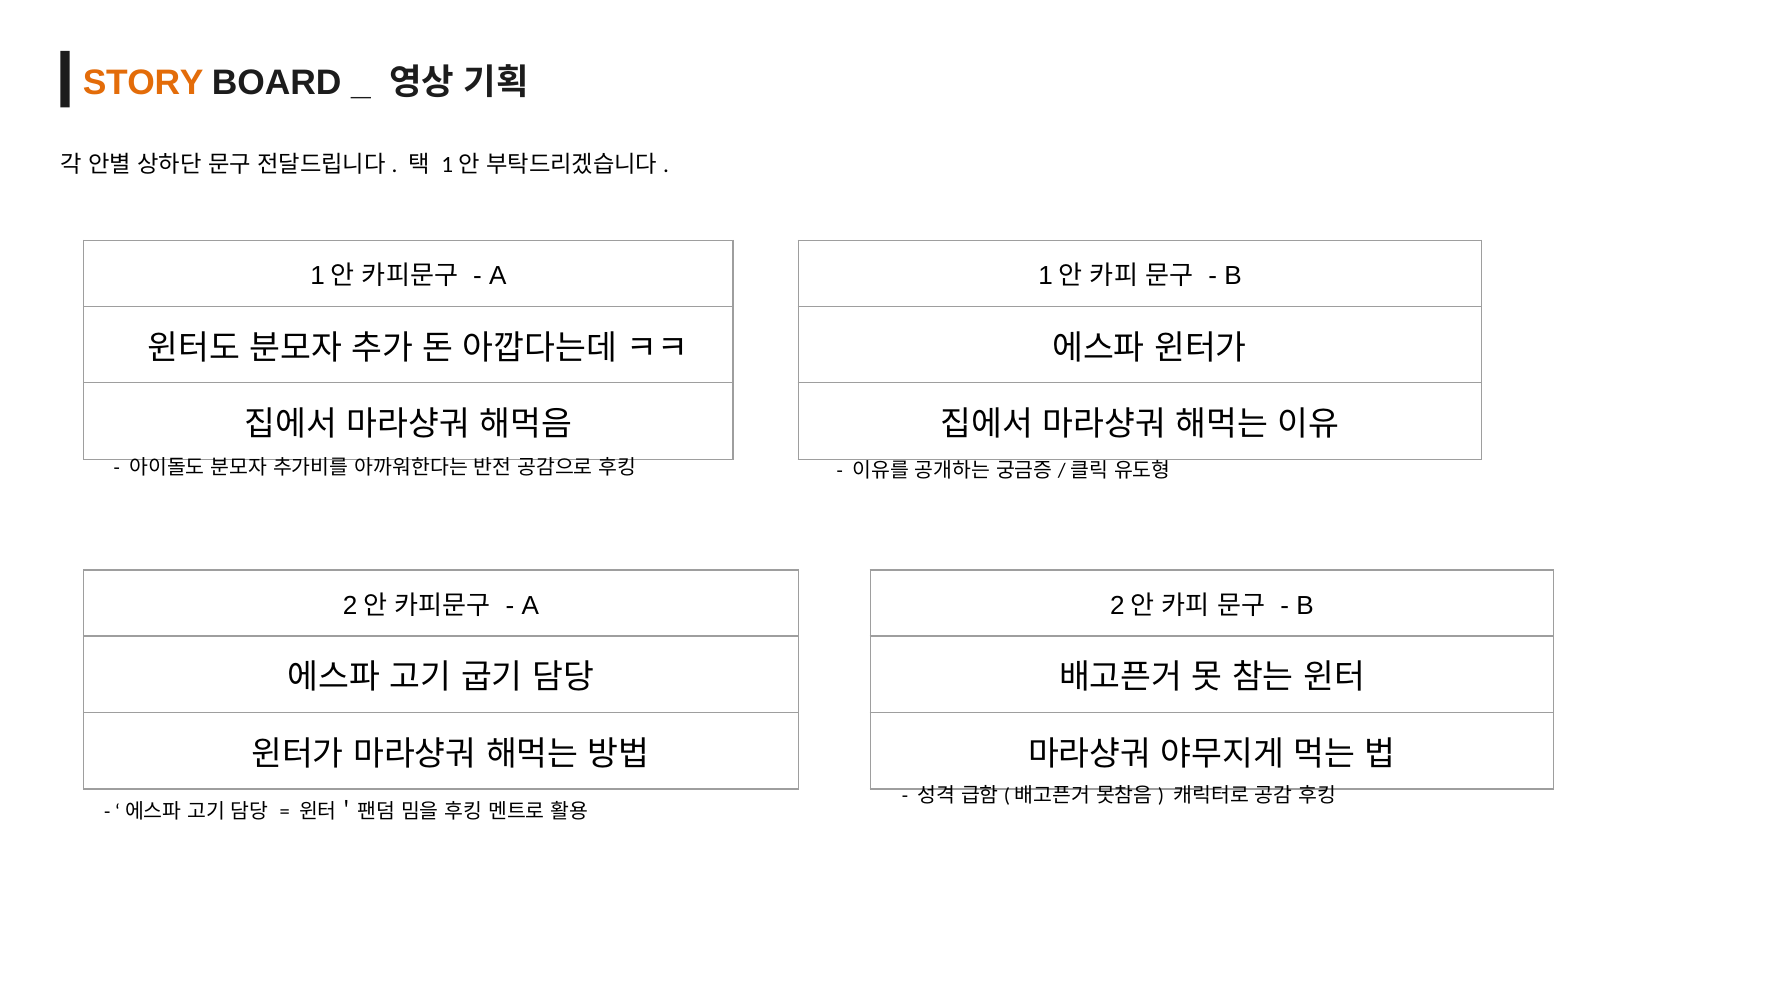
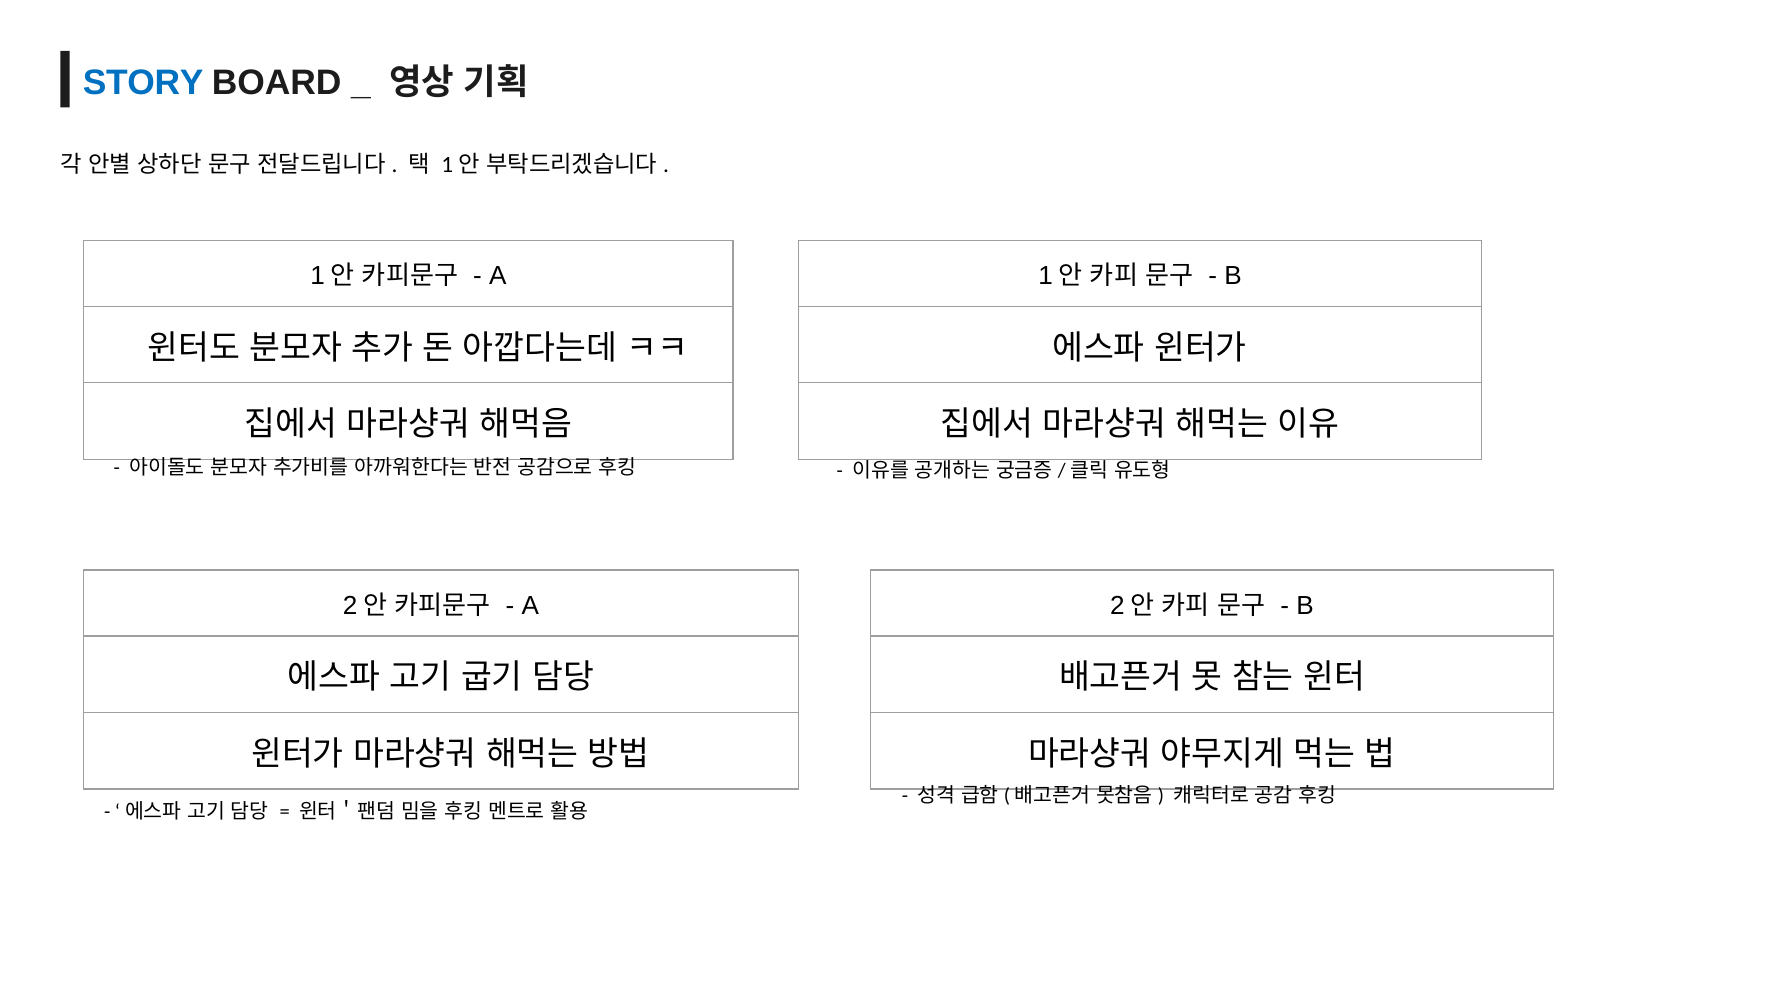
STORY colour: orange -> blue (143, 83)
